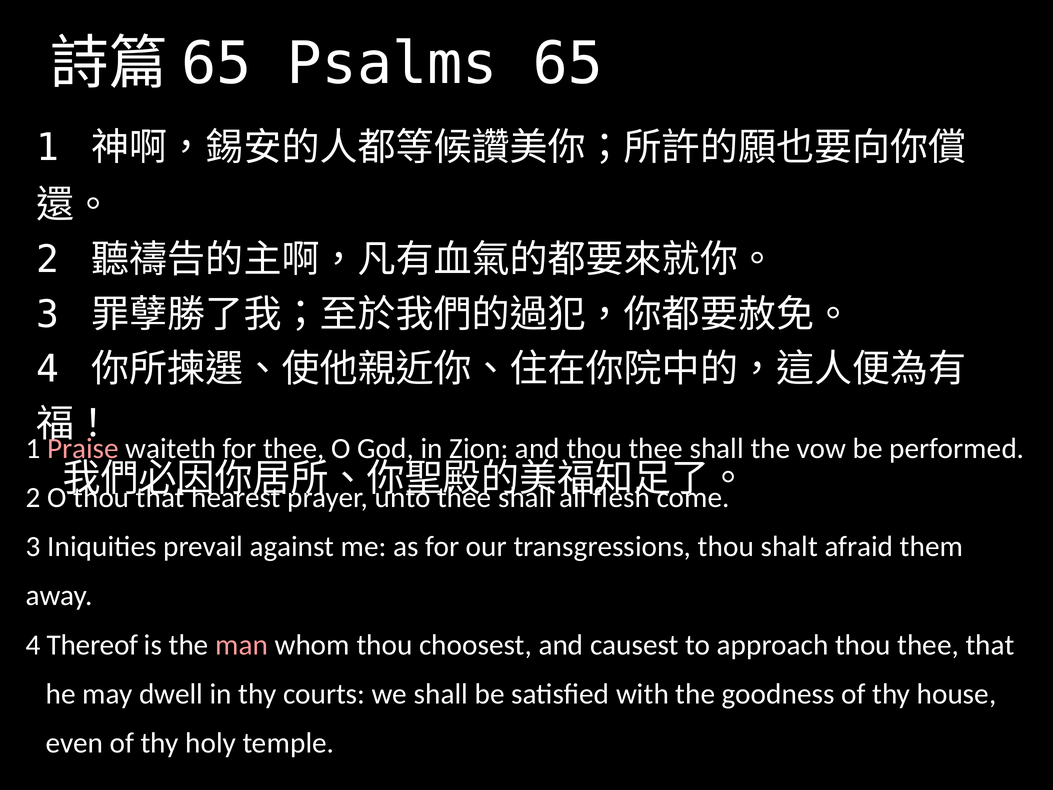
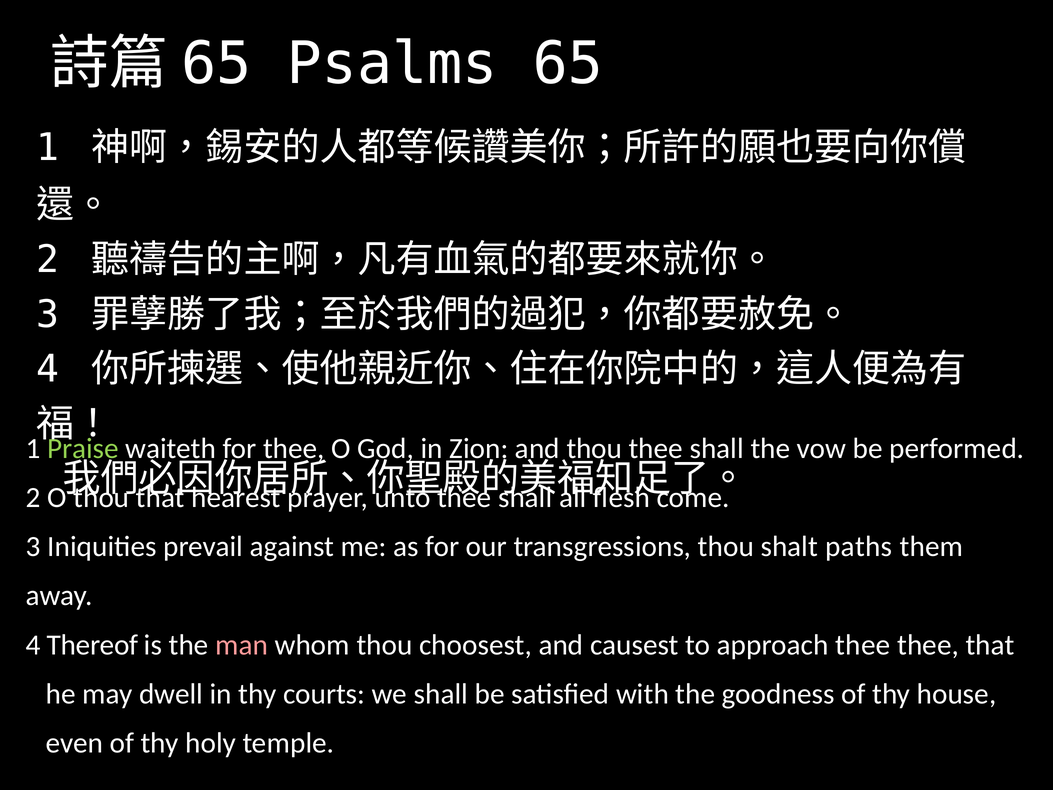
Praise colour: pink -> light green (83, 448)
afraid: afraid -> paths (859, 546)
approach thou: thou -> thee (863, 645)
